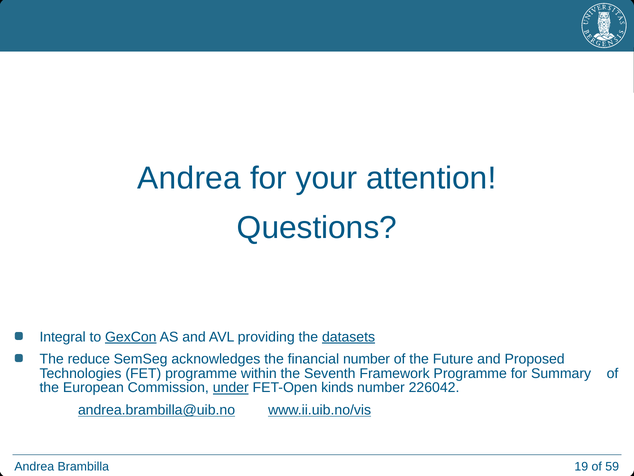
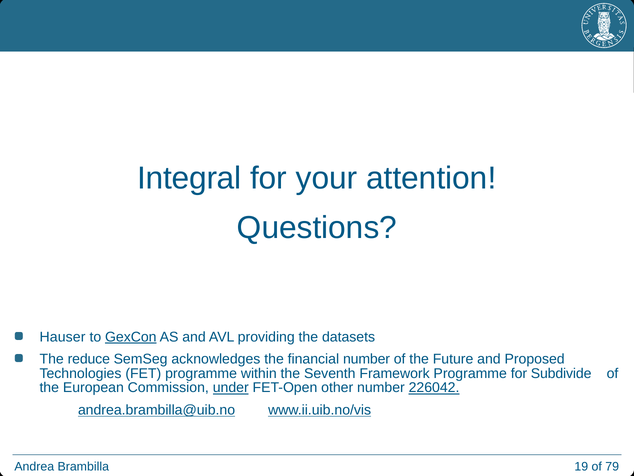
Andrea: Andrea -> Integral (189, 178)
Integral: Integral -> Hauser (63, 337)
datasets underline: present -> none (349, 337)
Summary: Summary -> Subdivide (561, 373)
kinds: kinds -> other (337, 387)
226042 underline: none -> present (434, 387)
59: 59 -> 79 (612, 466)
